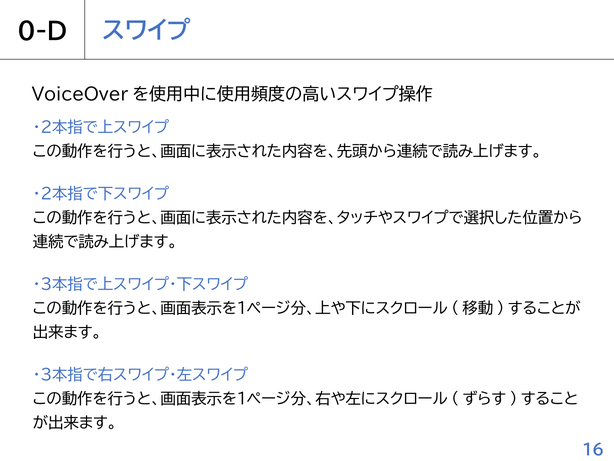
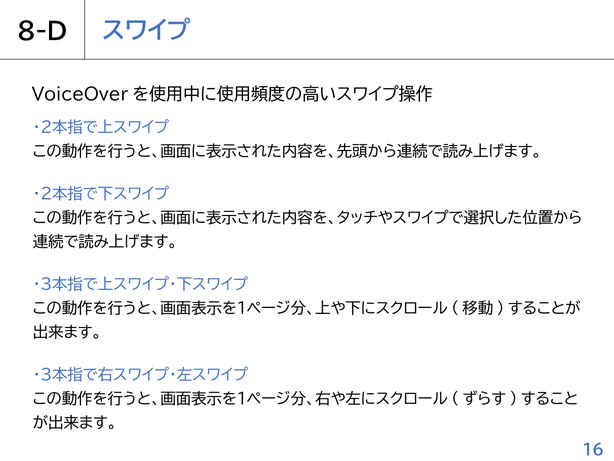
0-D: 0-D -> 8-D (42, 32)
